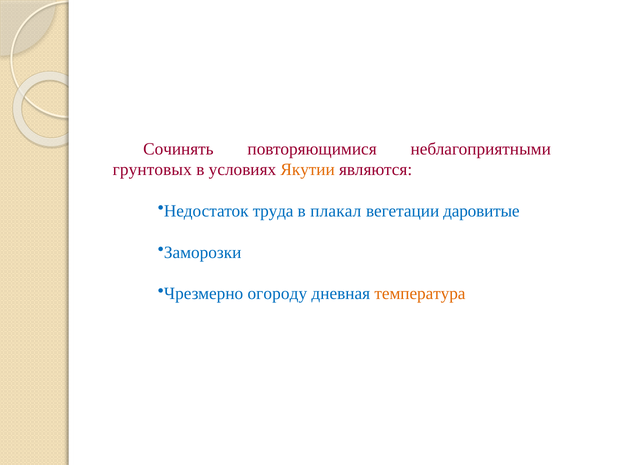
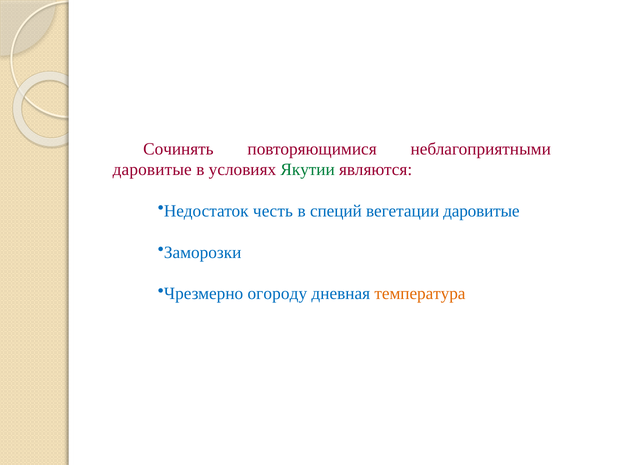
грунтовых: грунтовых -> даровитые (152, 170)
Якутии colour: orange -> green (308, 170)
труда: труда -> честь (273, 211)
плакал: плакал -> специй (336, 211)
